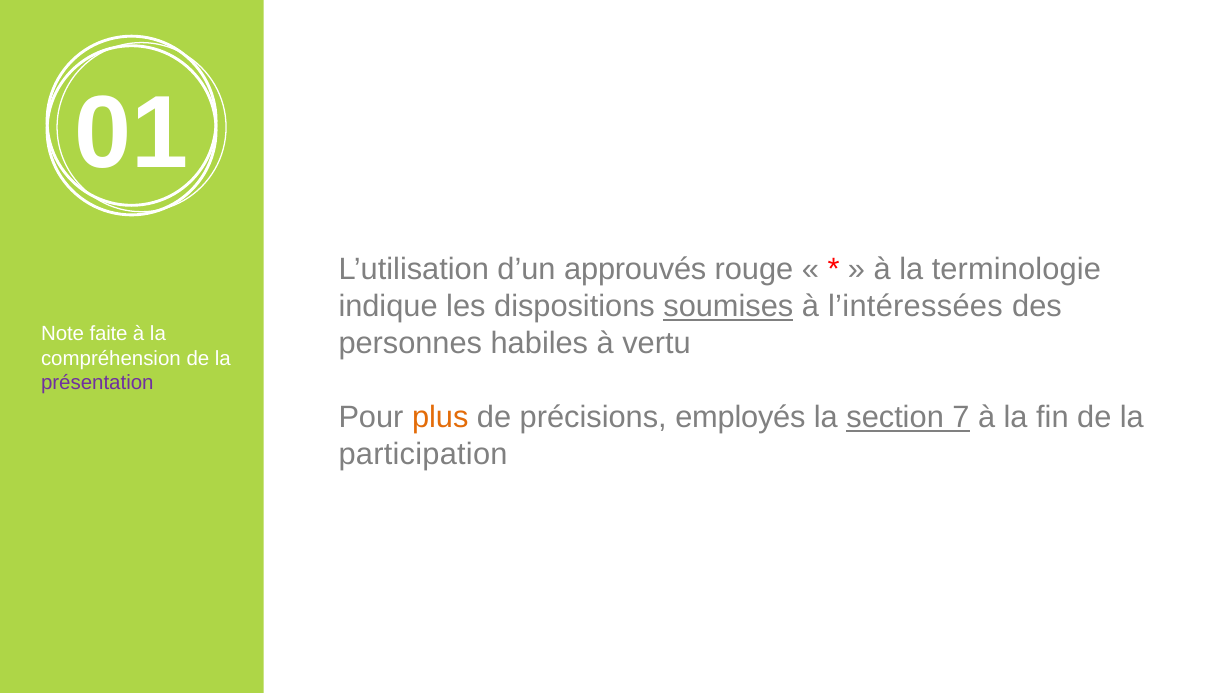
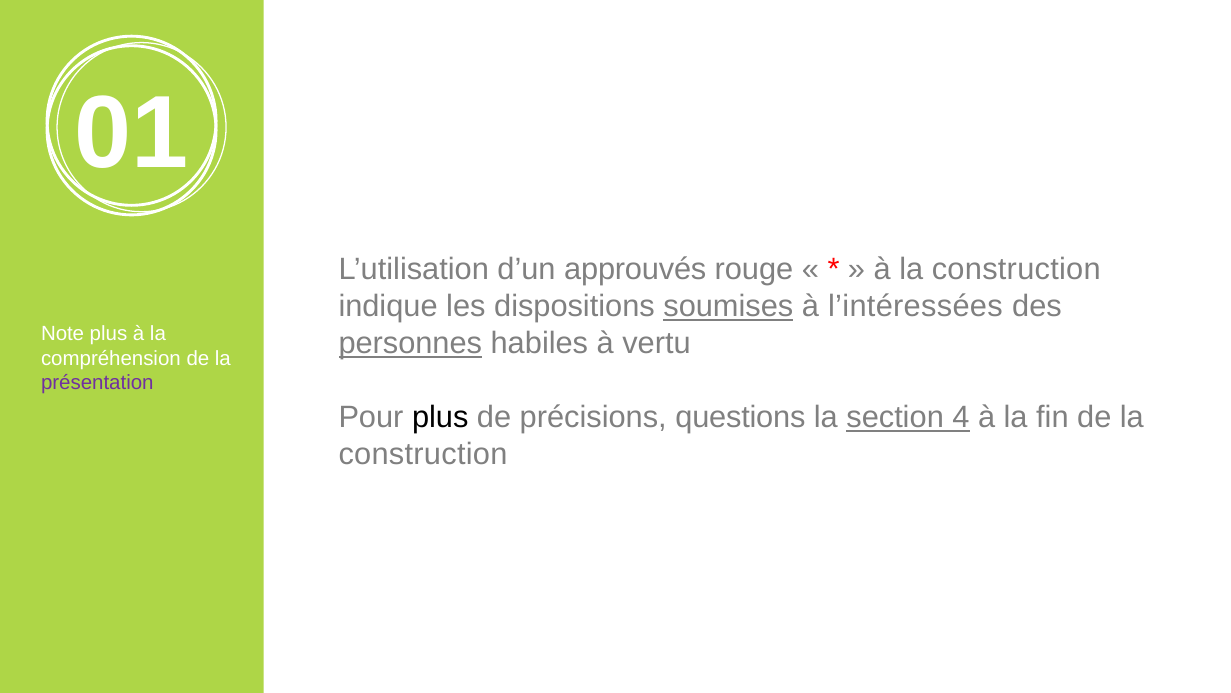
à la terminologie: terminologie -> construction (1016, 270)
Note faite: faite -> plus (109, 333)
personnes underline: none -> present (410, 343)
plus colour: orange -> black (440, 417)
employés: employés -> questions (740, 417)
7: 7 -> 4 (961, 417)
participation: participation -> construction (423, 454)
